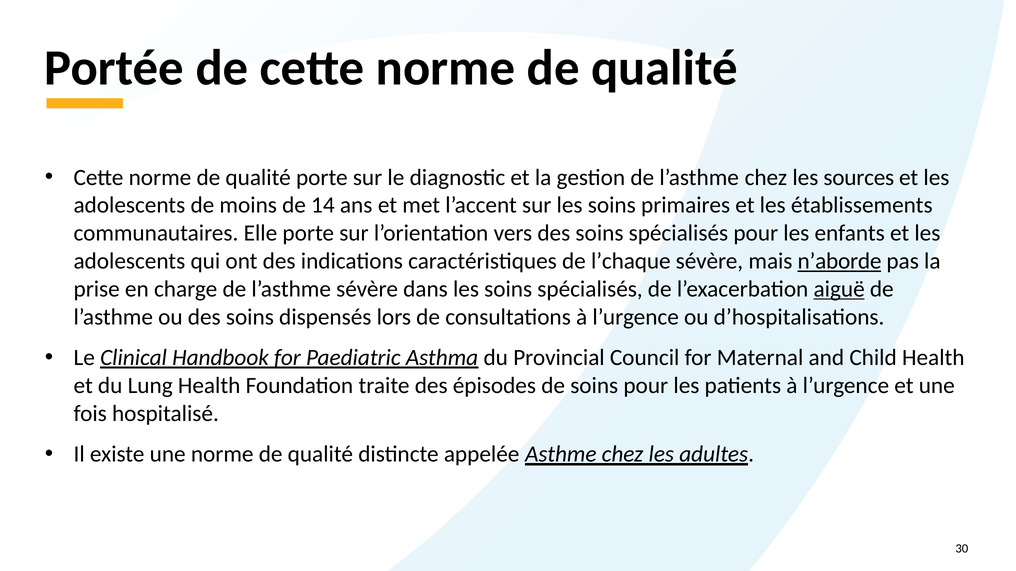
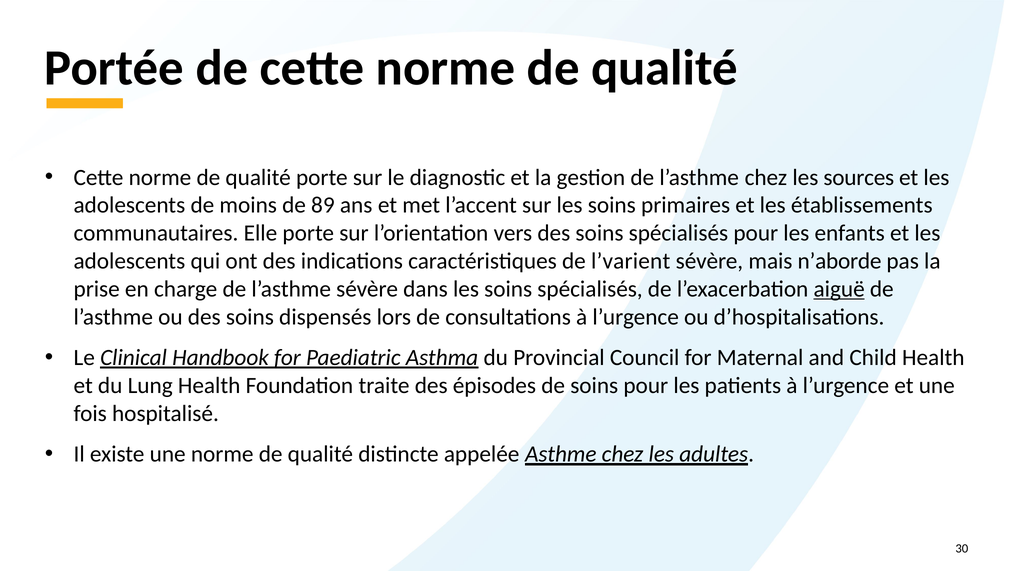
14: 14 -> 89 (323, 205)
l’chaque: l’chaque -> l’varient (631, 261)
n’aborde underline: present -> none (840, 261)
